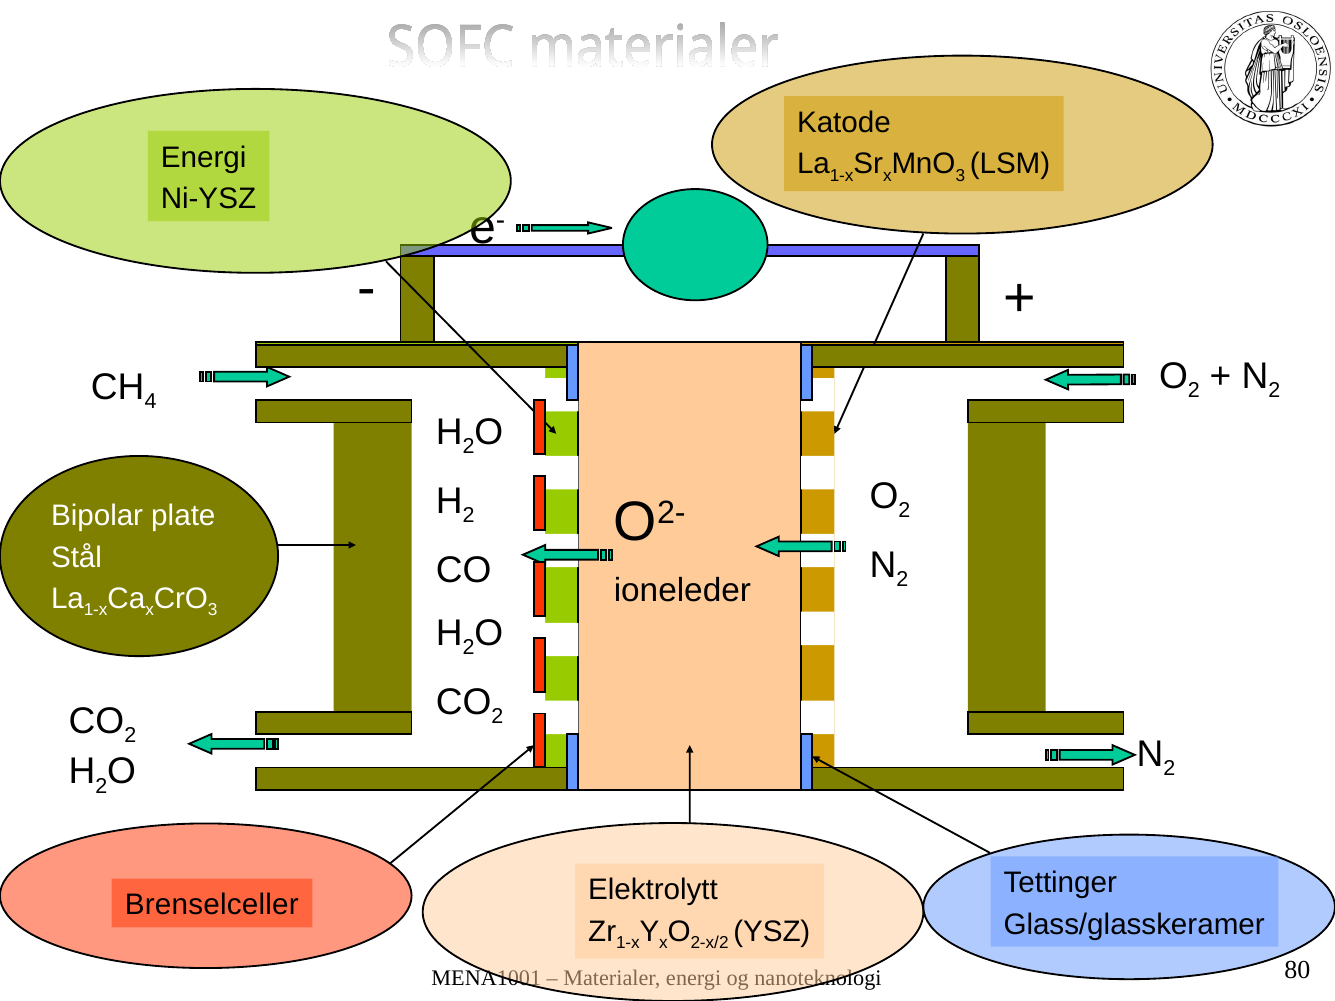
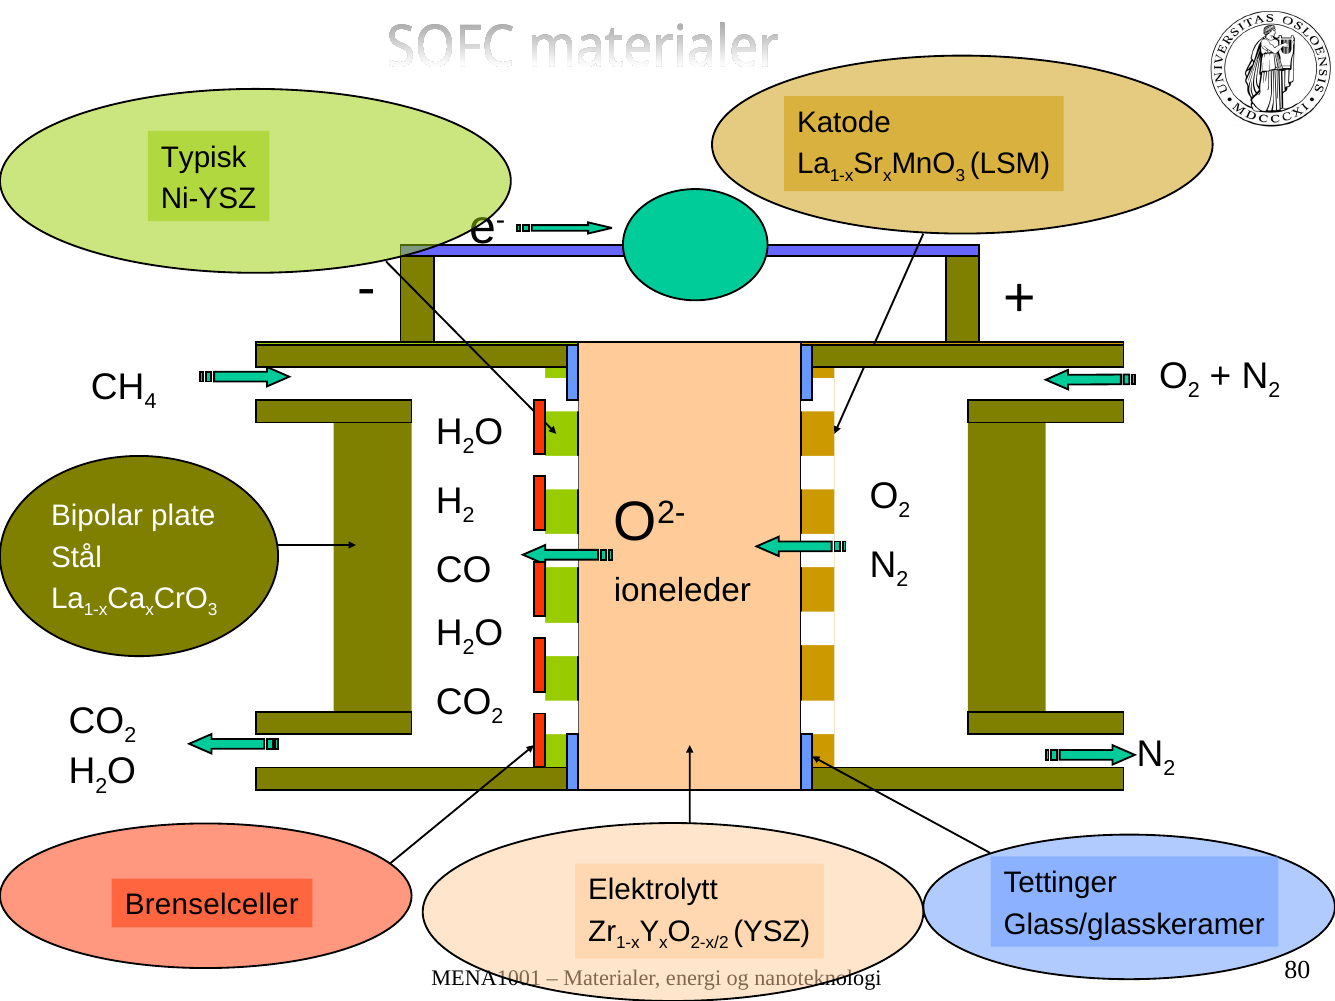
Energi: Energi -> Typisk (204, 157)
